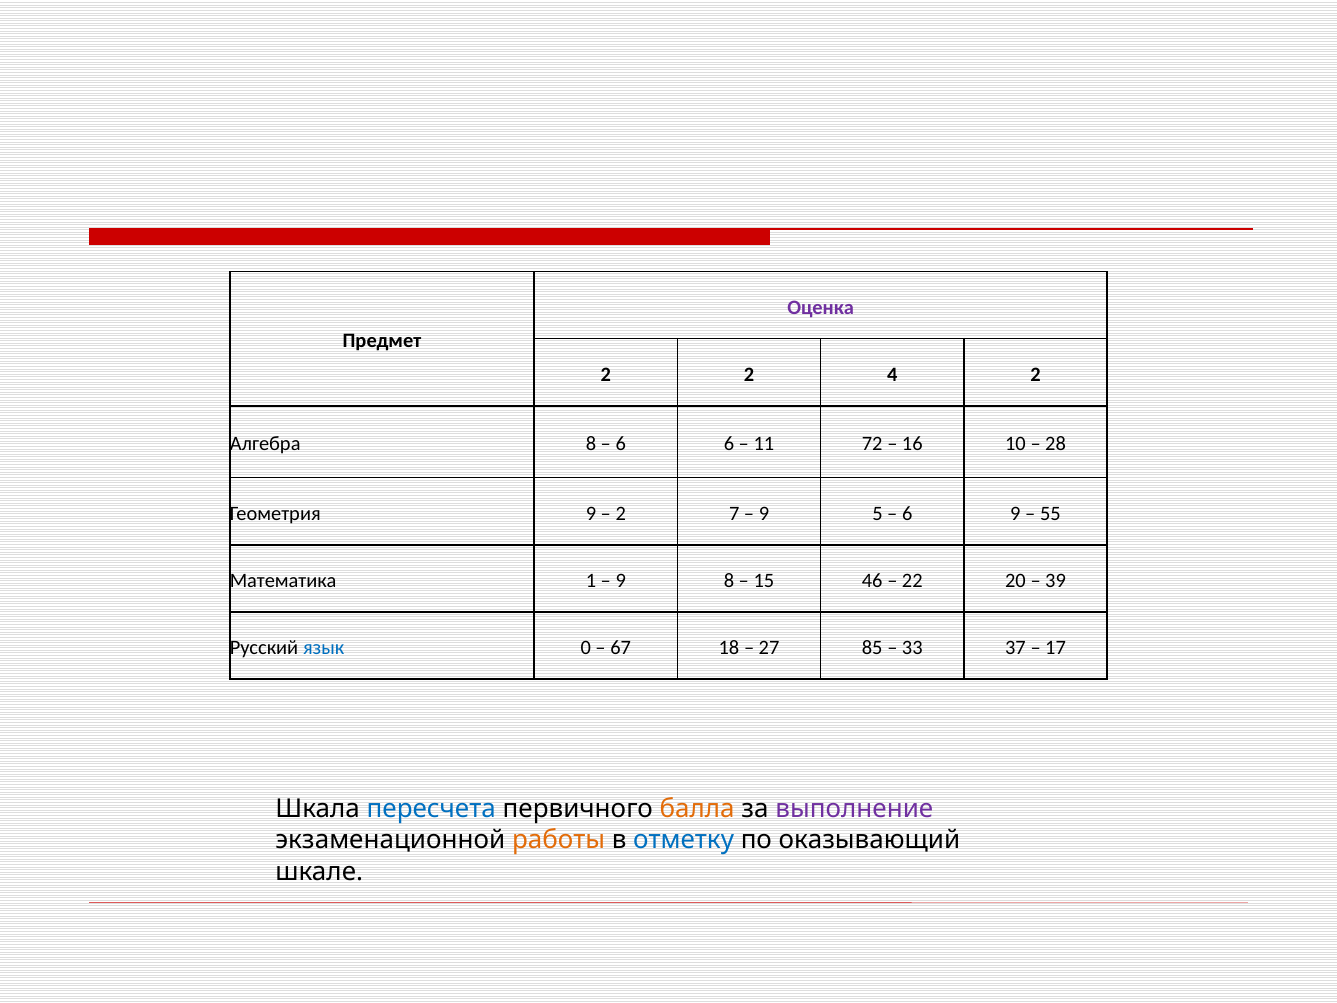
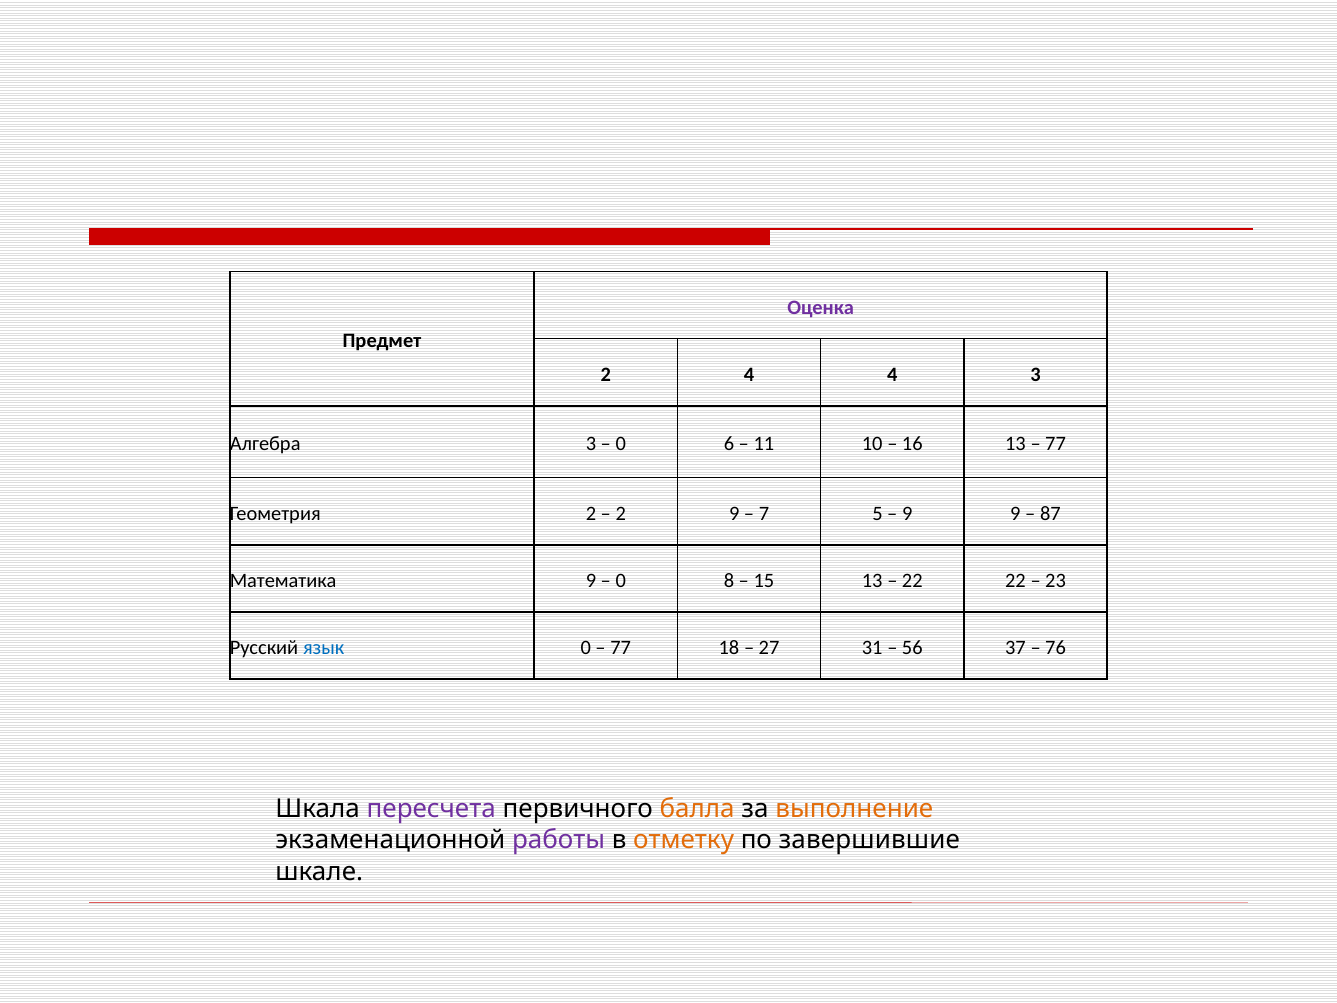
2 2: 2 -> 4 (749, 374)
4 2: 2 -> 3 (1036, 374)
Алгебра 8: 8 -> 3 (591, 444)
6: 6 -> 0 (621, 444)
72: 72 -> 10 (872, 444)
16 10: 10 -> 13 (1015, 444)
28: 28 -> 77 (1056, 444)
Геометрия 9: 9 -> 2 (591, 513)
2 7: 7 -> 9 (734, 513)
9: 9 -> 7 (764, 513)
6: 6 -> 9 (907, 513)
55: 55 -> 87 (1050, 513)
Математика 1: 1 -> 9 (591, 580)
9: 9 -> 0 (621, 580)
15 46: 46 -> 13 (872, 580)
22 20: 20 -> 22 (1015, 580)
39: 39 -> 23 (1056, 580)
67: 67 -> 77 (621, 647)
85: 85 -> 31 (872, 647)
33: 33 -> 56 (912, 647)
17: 17 -> 76 (1056, 647)
пересчета colour: blue -> purple (431, 809)
выполнение colour: purple -> orange (854, 809)
работы colour: orange -> purple (559, 840)
отметку colour: blue -> orange (684, 840)
оказывающий: оказывающий -> завершившие (869, 840)
